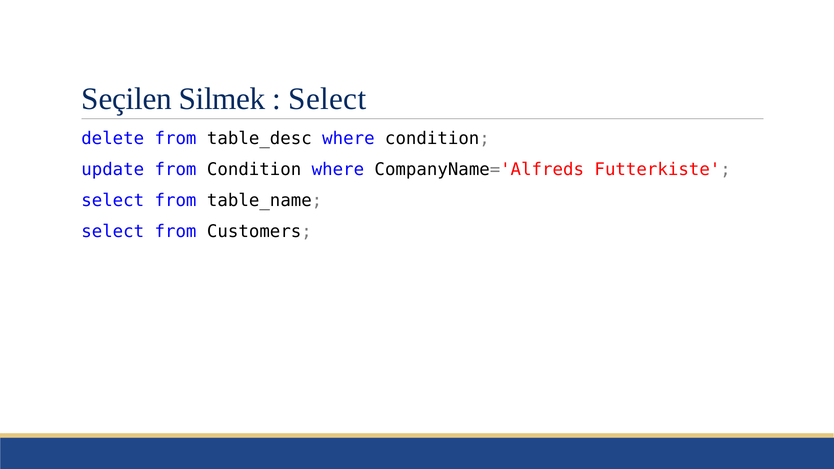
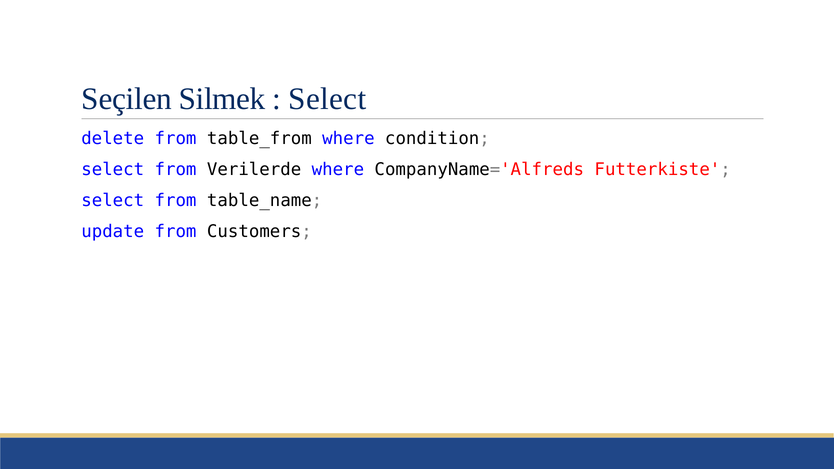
table_desc: table_desc -> table_from (259, 139)
update: update -> select (113, 170)
from Condition: Condition -> Verilerde (254, 170)
select: select -> update (113, 231)
